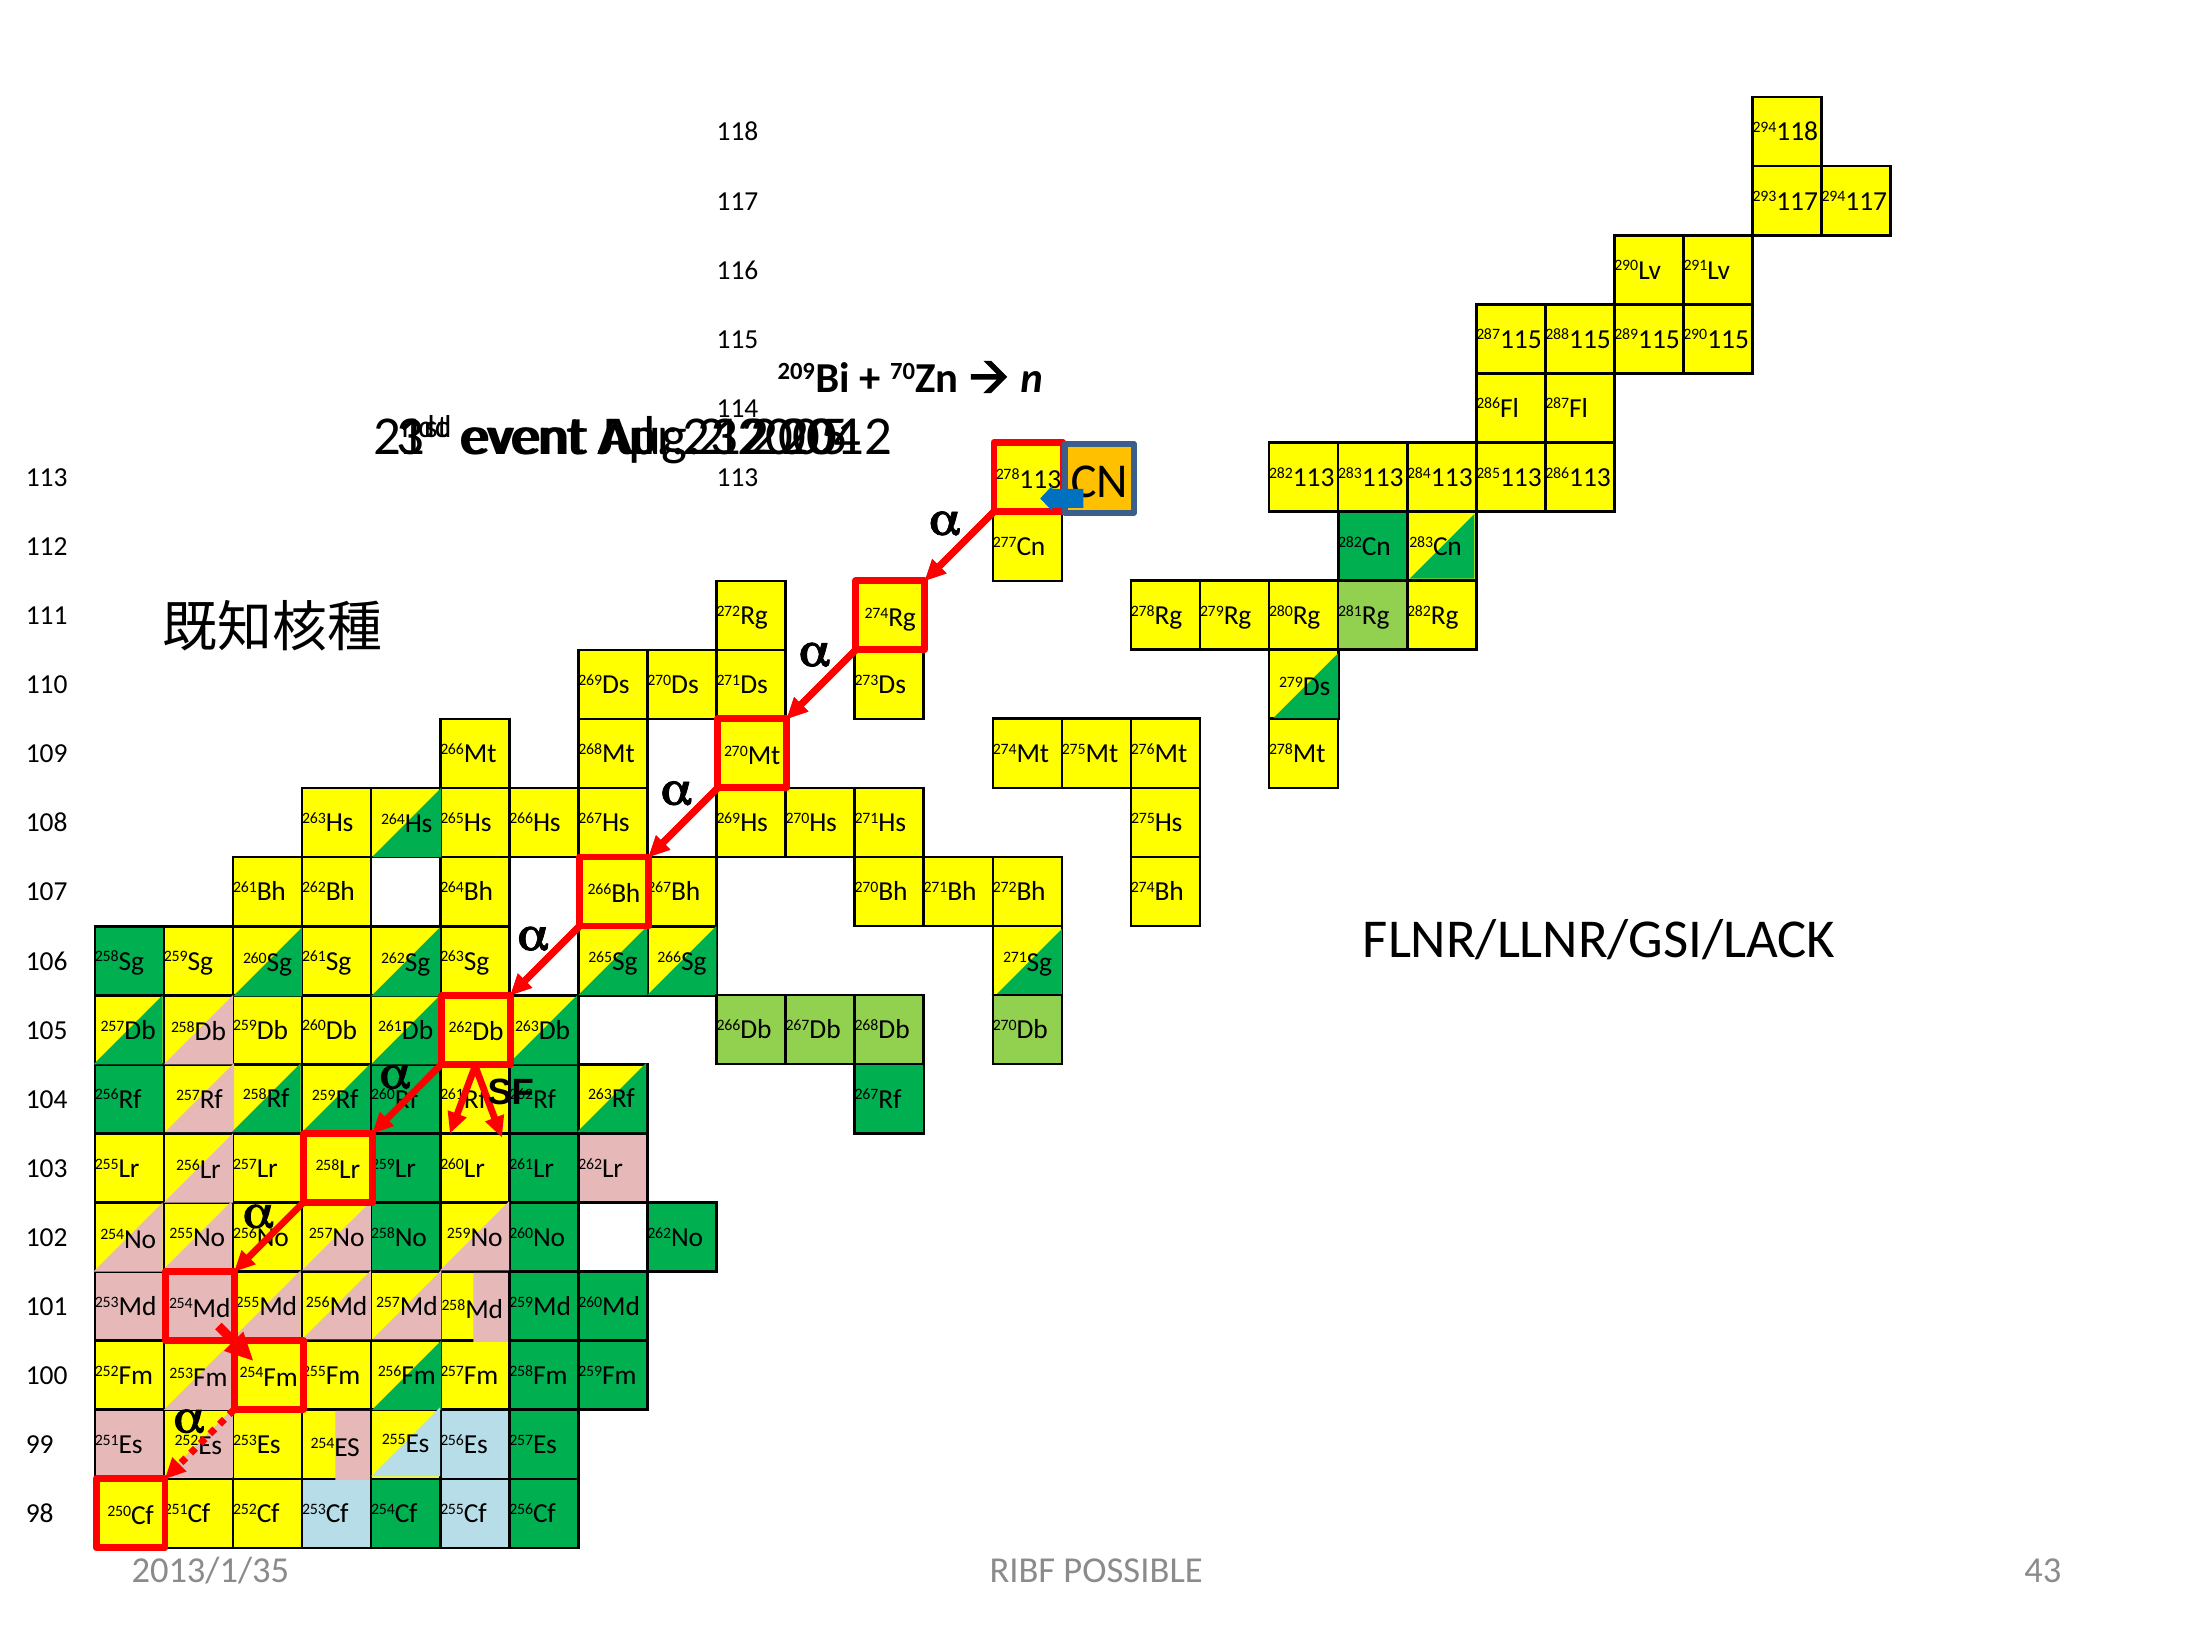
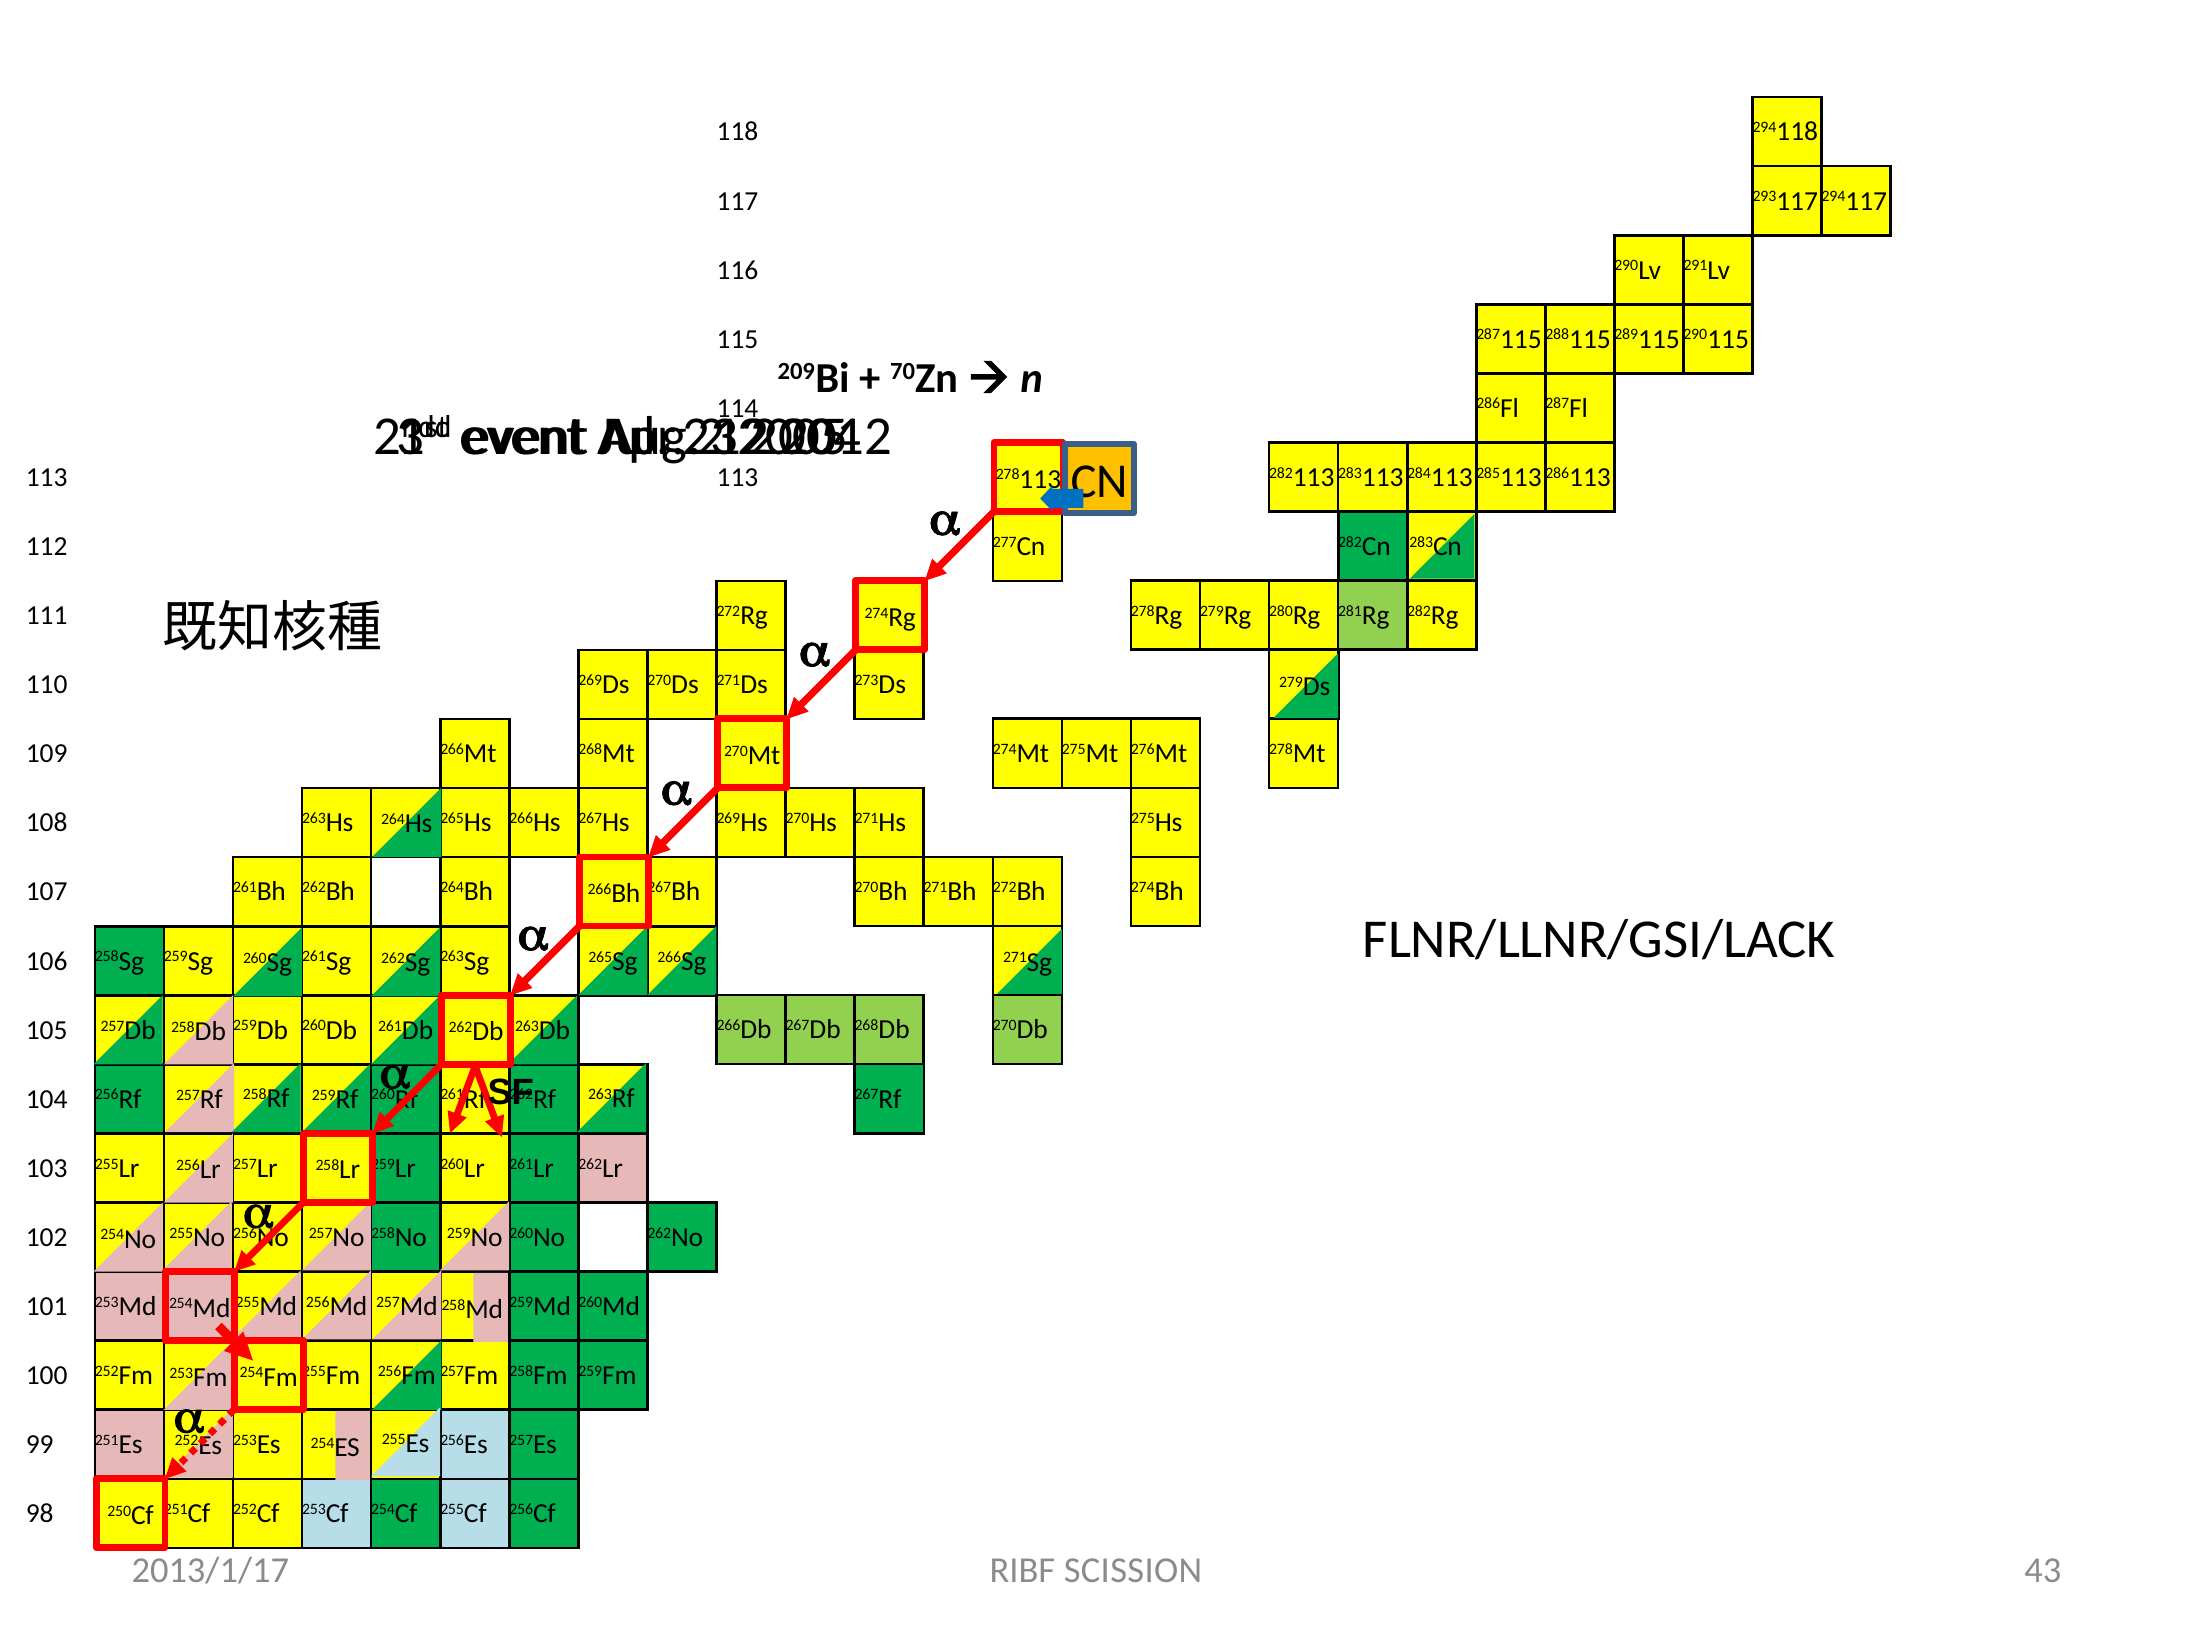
2013/1/35: 2013/1/35 -> 2013/1/17 (210, 1571)
POSSIBLE: POSSIBLE -> SCISSION (1133, 1571)
